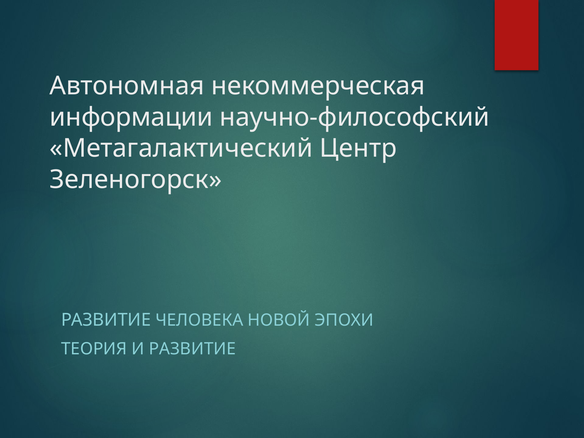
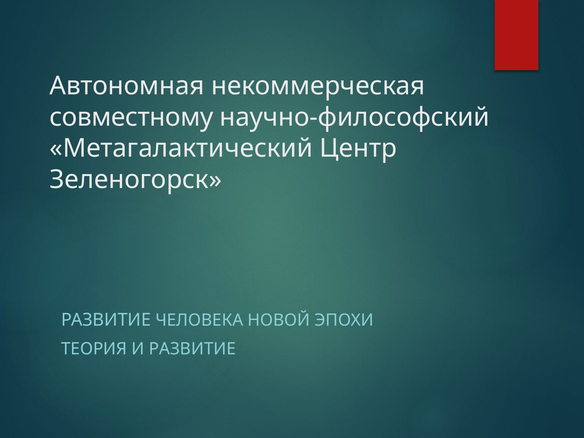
информации: информации -> совместному (131, 117)
